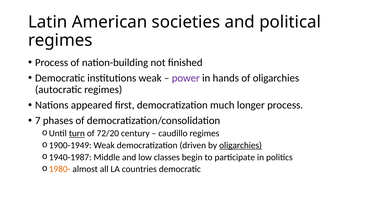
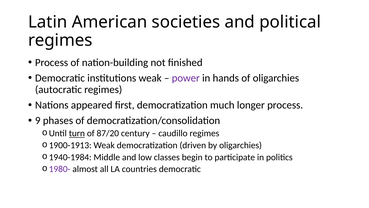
7: 7 -> 9 (38, 120)
72/20: 72/20 -> 87/20 (108, 133)
1900-1949: 1900-1949 -> 1900-1913 (70, 145)
oligarchies underline: present -> none (241, 145)
1940-1987: 1940-1987 -> 1940-1984 (70, 157)
1980- colour: orange -> purple (60, 169)
